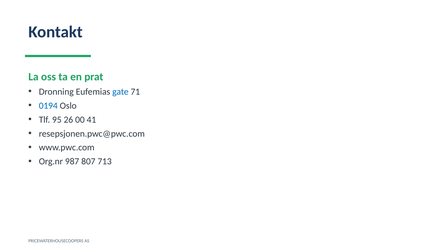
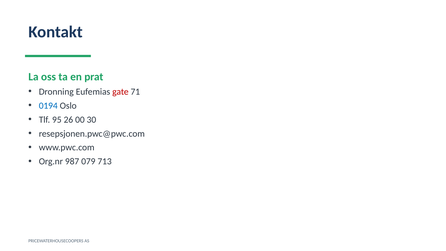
gate colour: blue -> red (120, 92)
41: 41 -> 30 (91, 120)
807: 807 -> 079 (88, 161)
